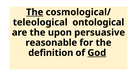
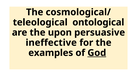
The underline: present -> none (35, 12)
reasonable: reasonable -> ineffective (51, 43)
definition: definition -> examples (51, 53)
